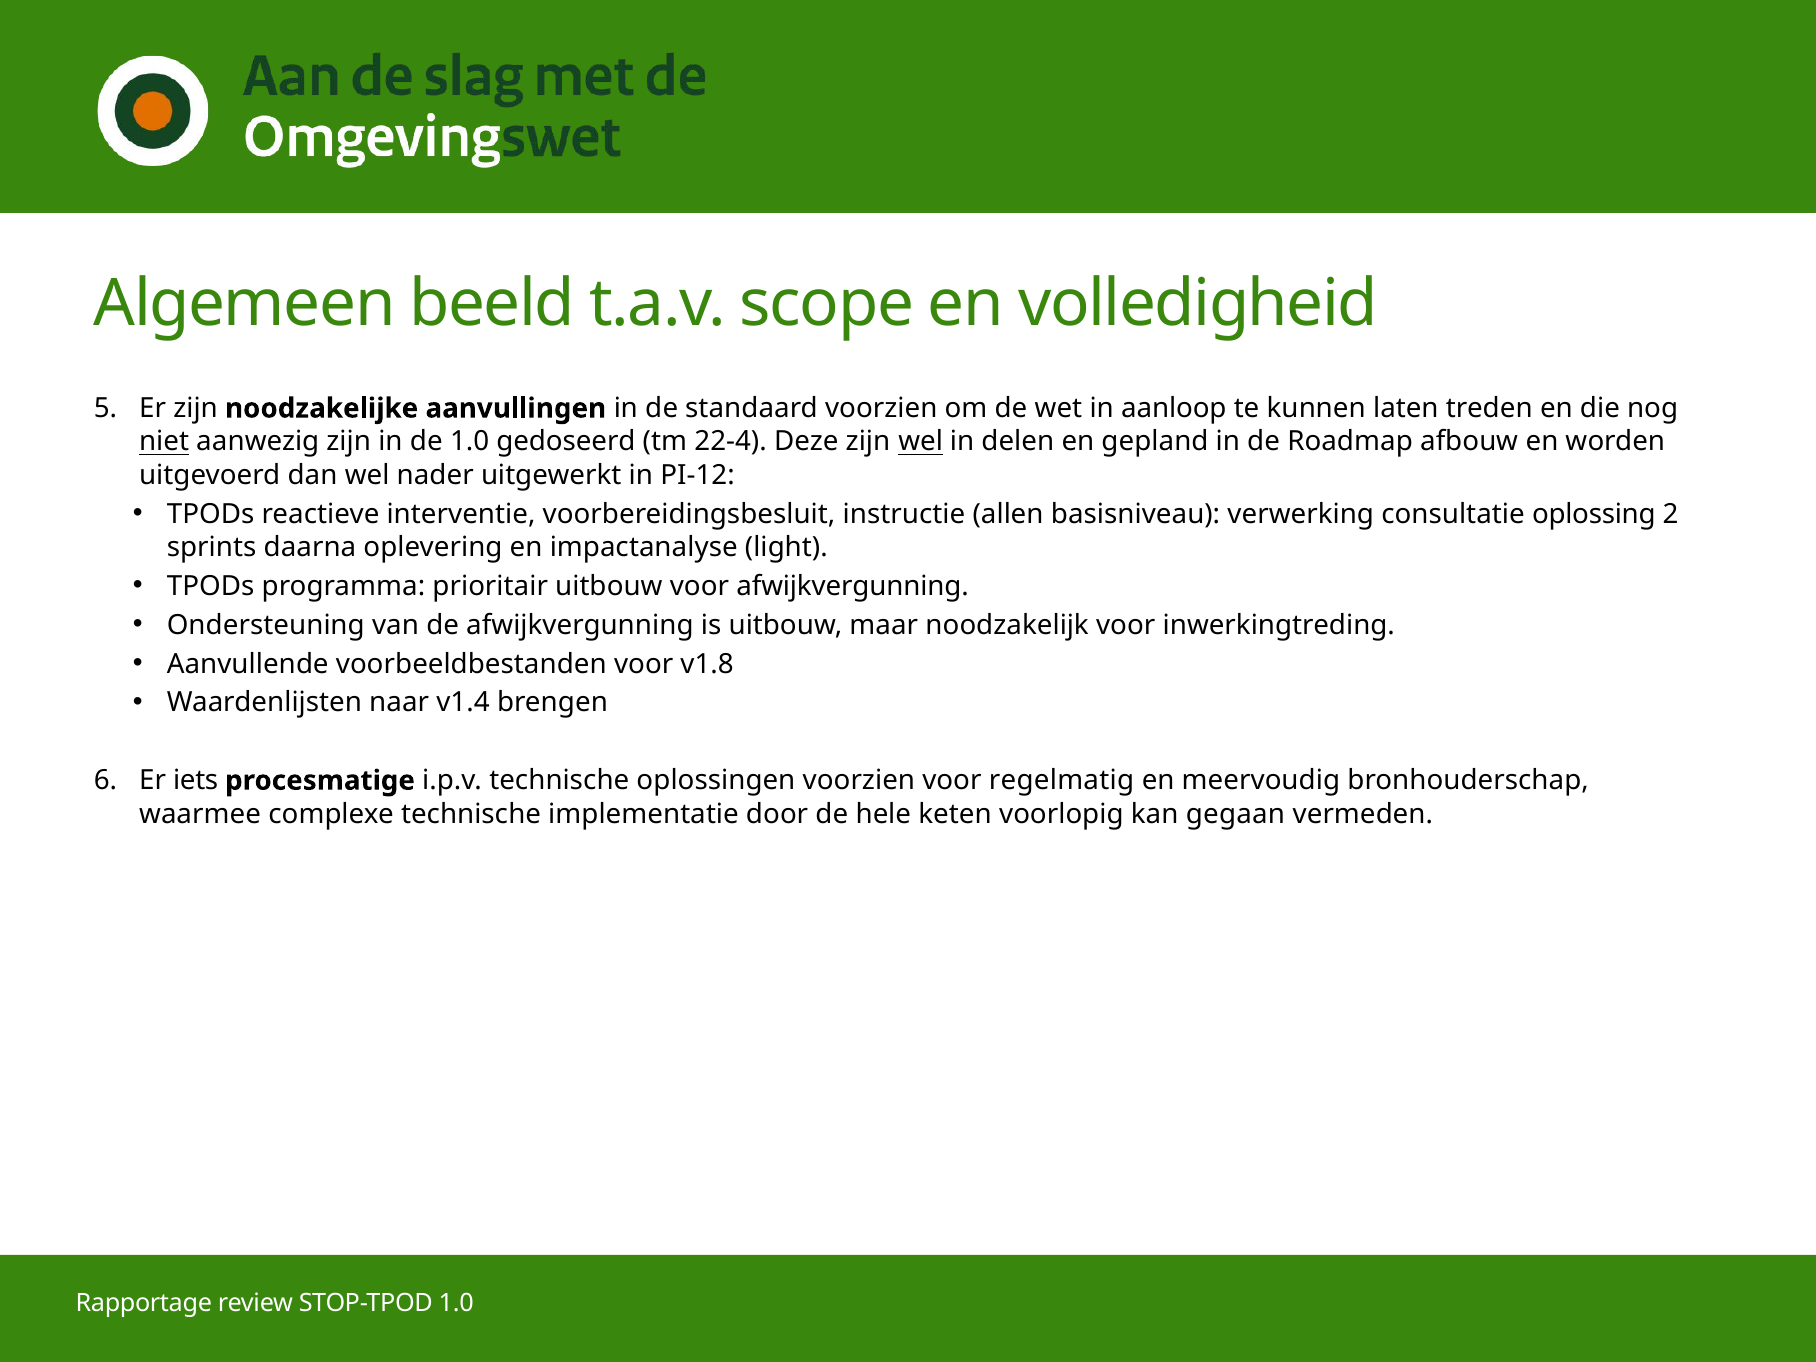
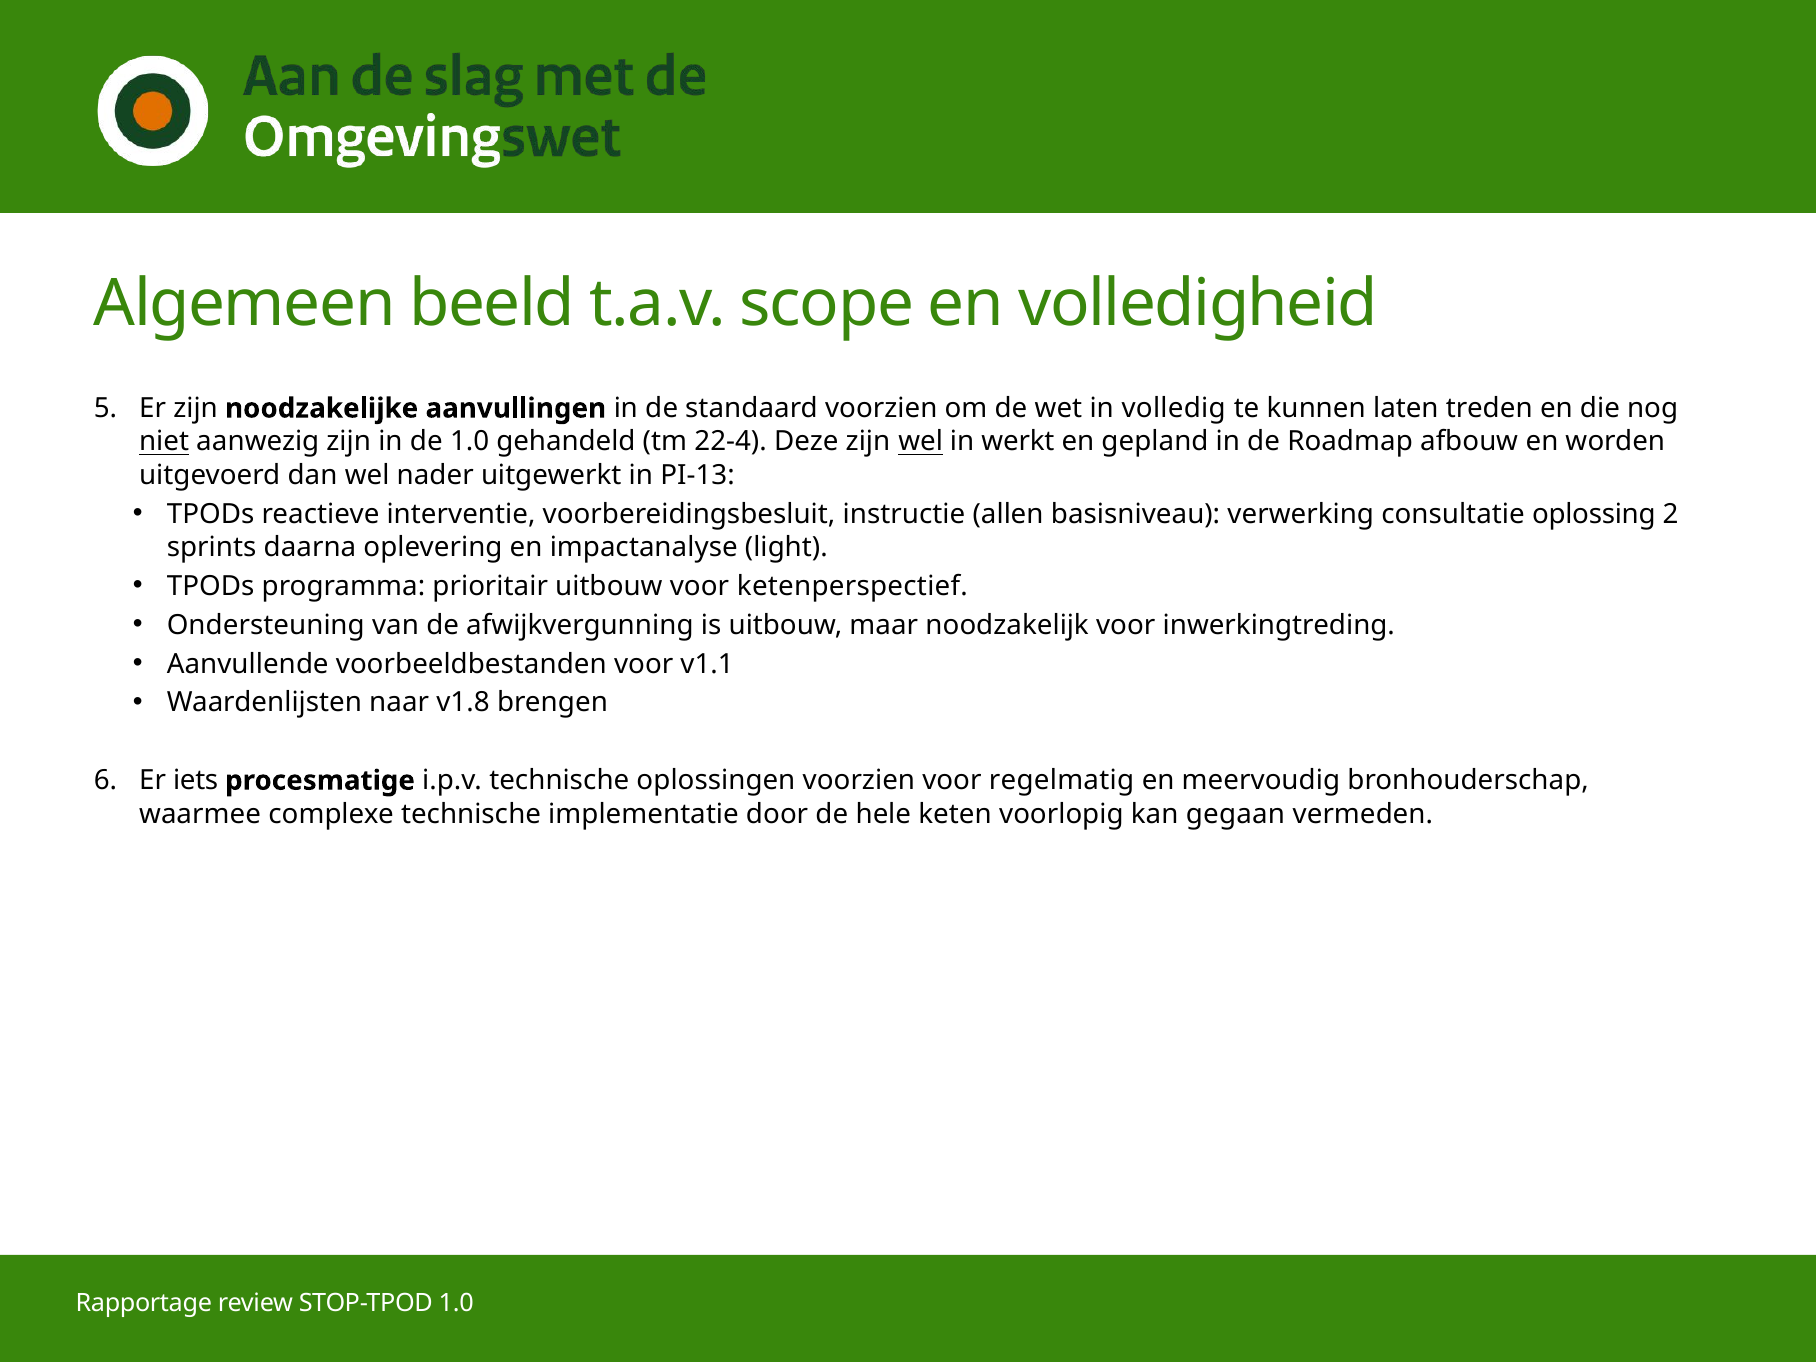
aanloop: aanloop -> volledig (1174, 408)
gedoseerd: gedoseerd -> gehandeld (566, 442)
delen: delen -> werkt (1018, 442)
PI-12: PI-12 -> PI-13 (698, 475)
voor afwijkvergunning: afwijkvergunning -> ketenperspectief (852, 586)
v1.8: v1.8 -> v1.1 (707, 664)
v1.4: v1.4 -> v1.8 (463, 703)
